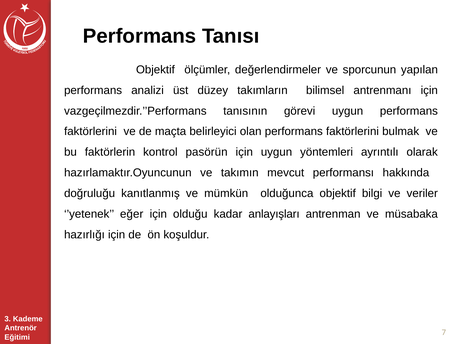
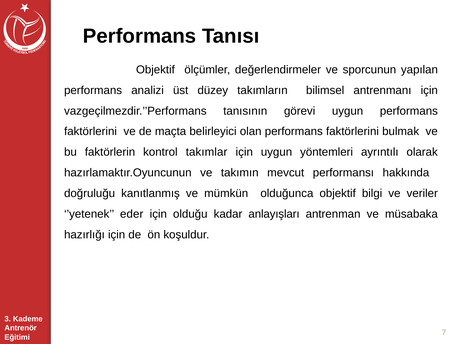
pasörün: pasörün -> takımlar (207, 152)
eğer: eğer -> eder (132, 214)
